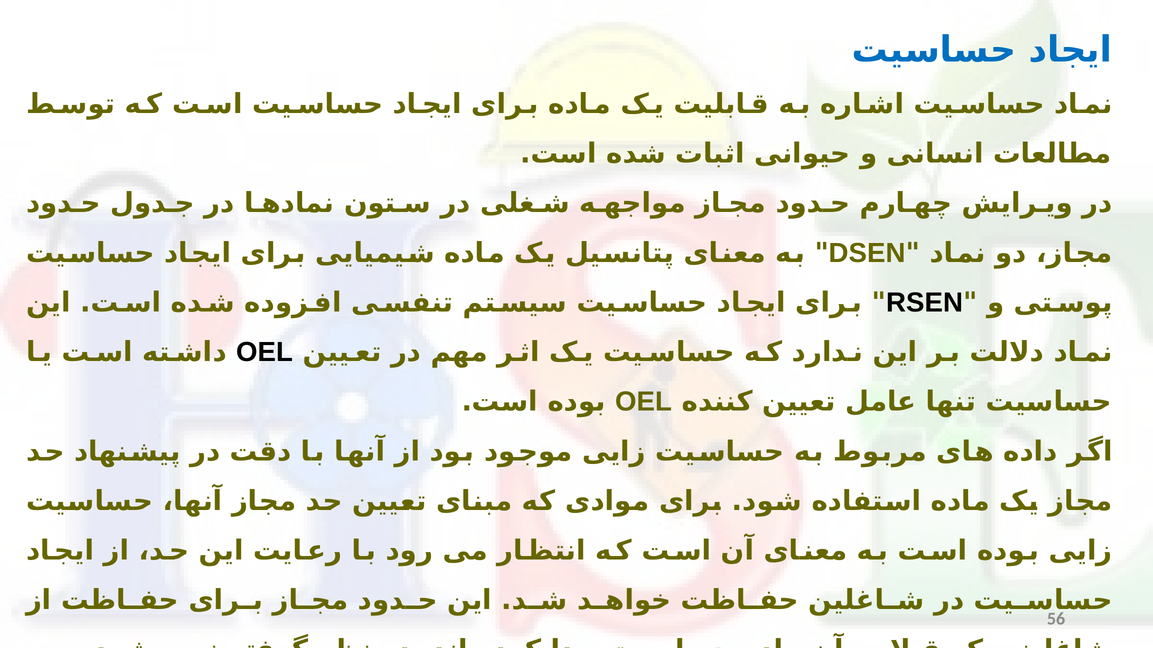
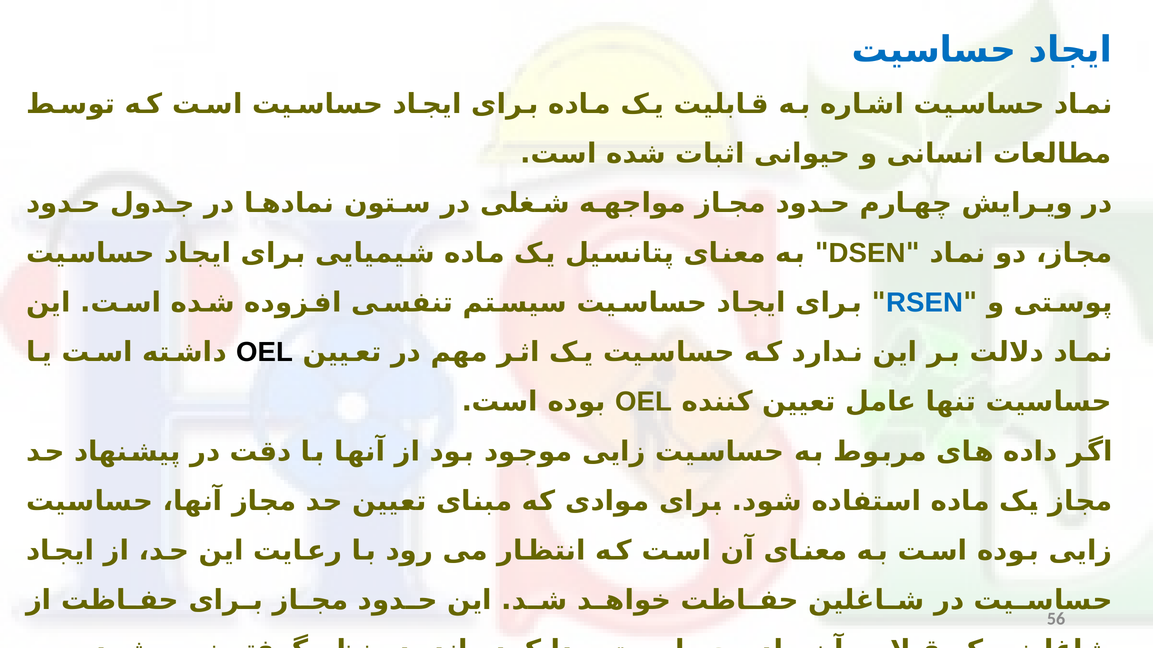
RSEN colour: black -> blue (925, 303)
